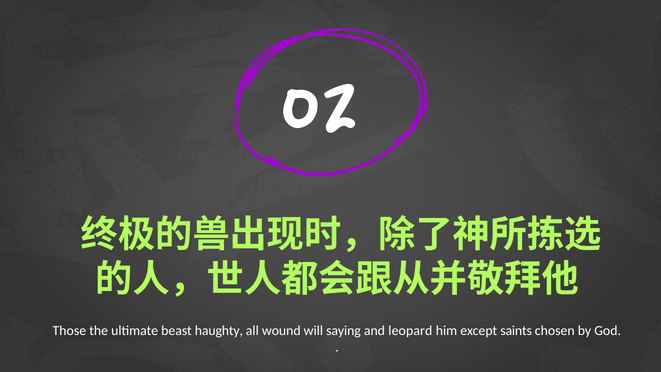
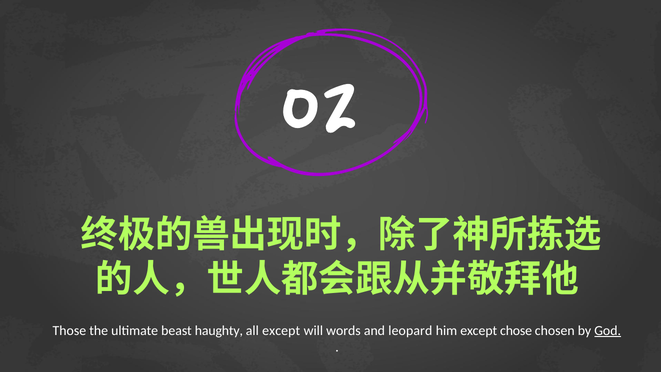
all wound: wound -> except (281, 331)
saying: saying -> words (343, 331)
saints: saints -> chose (516, 331)
God underline: none -> present (608, 331)
